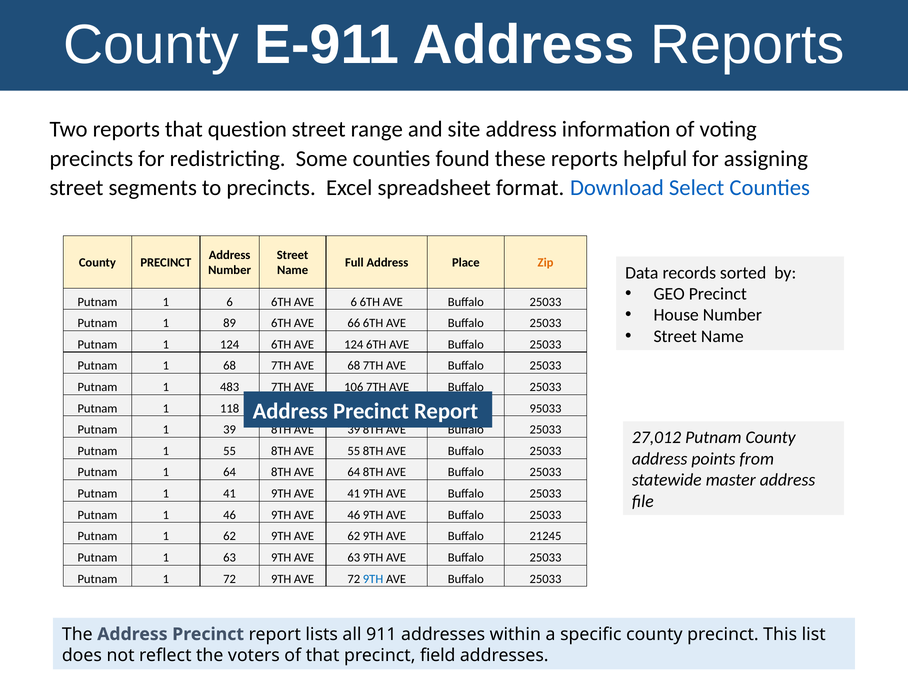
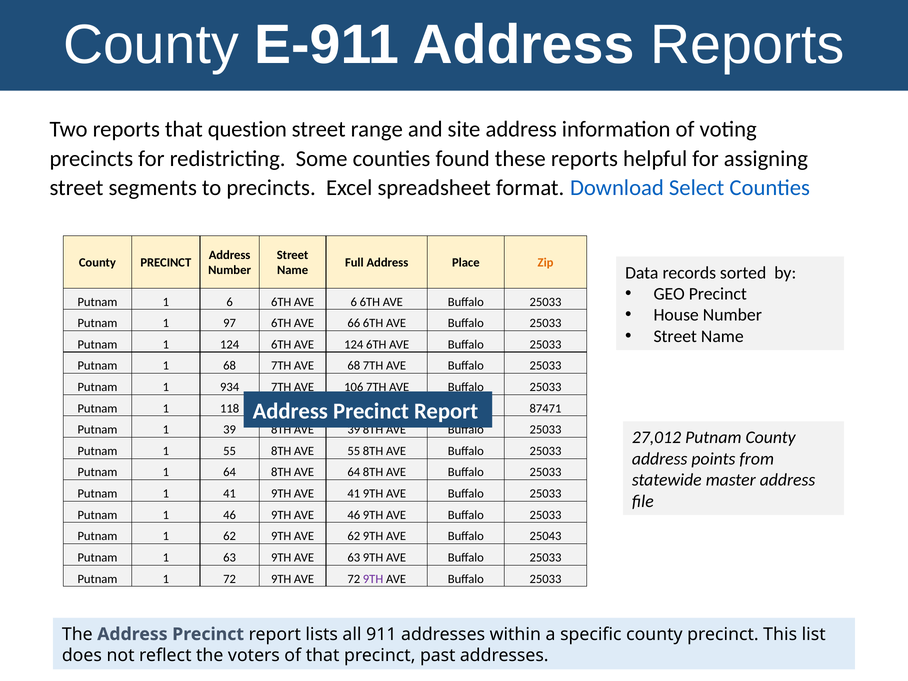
89: 89 -> 97 (230, 323)
483: 483 -> 934 (230, 387)
95033: 95033 -> 87471 (546, 408)
21245: 21245 -> 25043 (546, 536)
9TH colour: blue -> purple (373, 579)
field: field -> past (438, 655)
